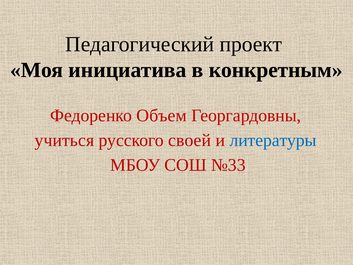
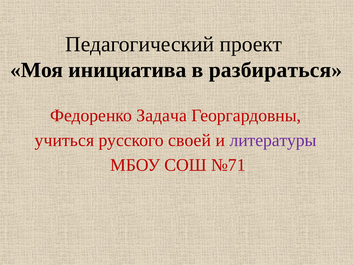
конкретным: конкретным -> разбираться (276, 70)
Объем: Объем -> Задача (162, 115)
литературы colour: blue -> purple (273, 140)
№33: №33 -> №71 (228, 165)
